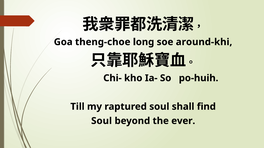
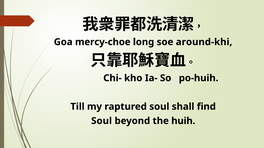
theng-choe: theng-choe -> mercy-choe (103, 42)
ever: ever -> huih (183, 121)
